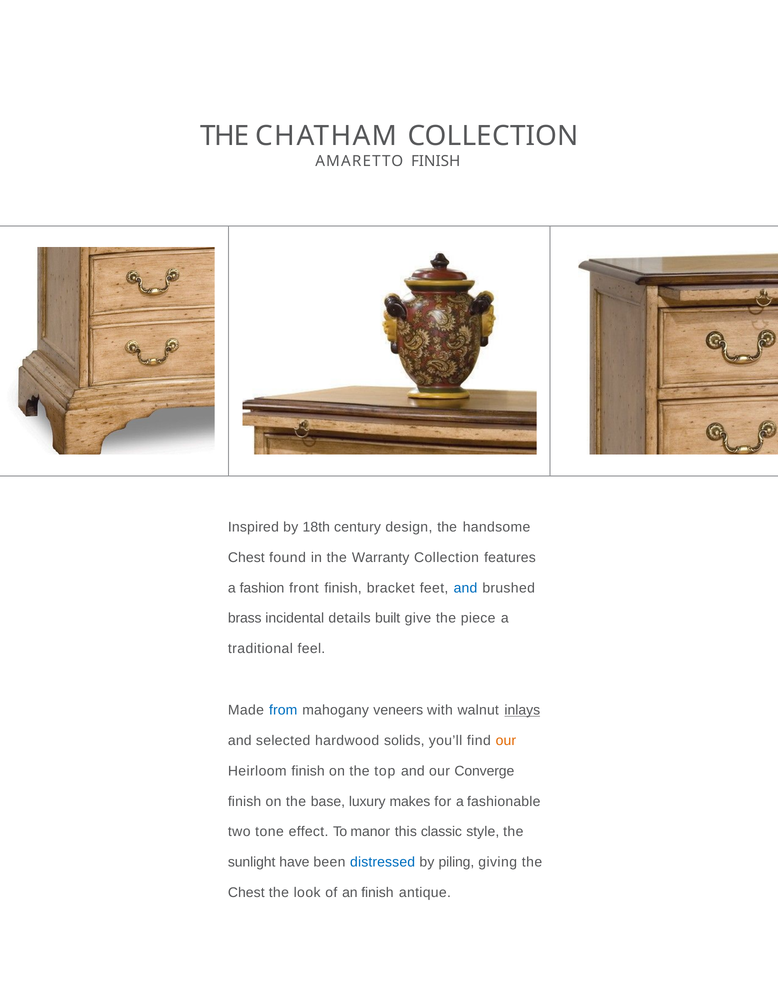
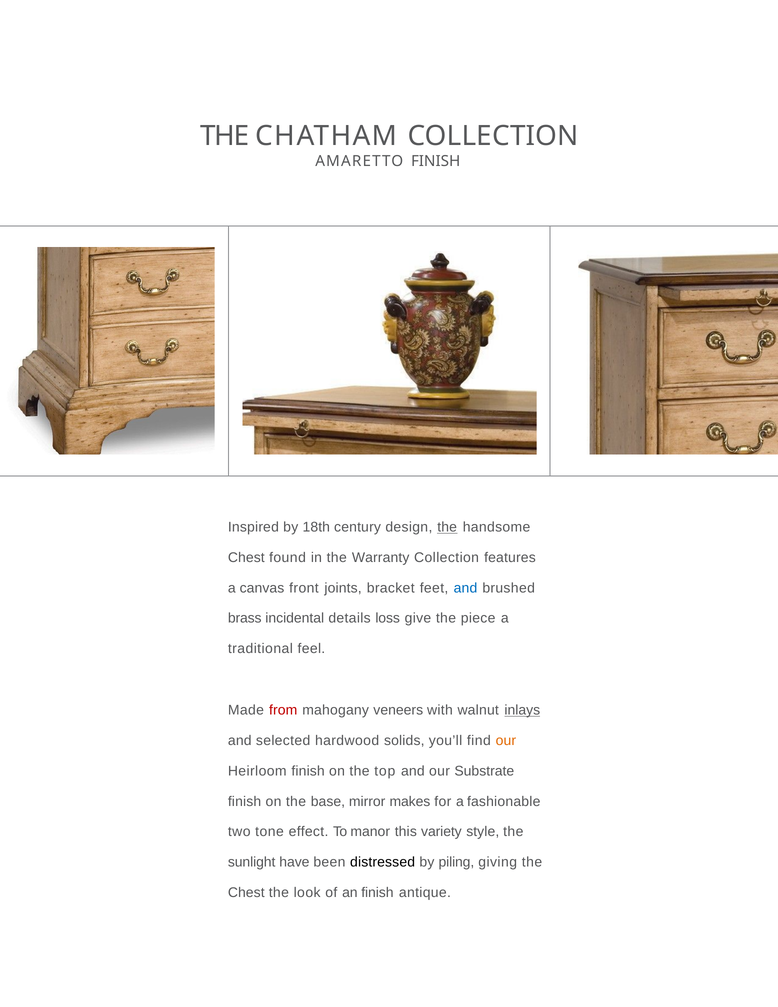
the underline: none -> present (447, 527)
fashion: fashion -> canvas (262, 588)
front finish: finish -> joints (343, 588)
built: built -> loss (388, 618)
from colour: blue -> red (283, 710)
Converge: Converge -> Substrate (484, 771)
luxury: luxury -> mirror (367, 801)
classic: classic -> variety (441, 832)
distressed colour: blue -> black (383, 862)
